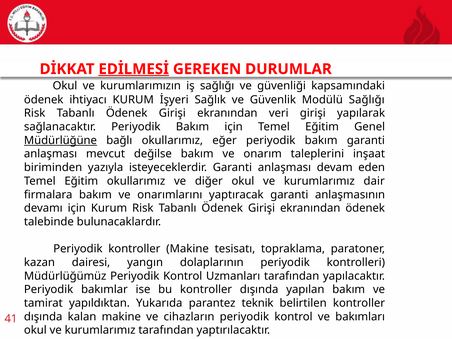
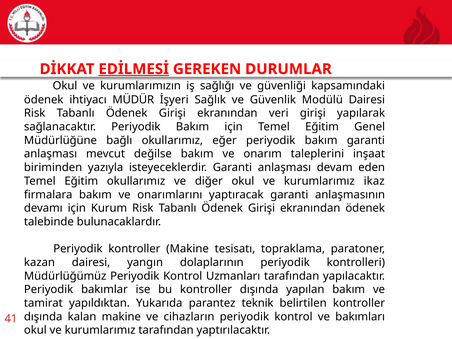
ihtiyacı KURUM: KURUM -> MÜDÜR (133, 100)
Modülü Sağlığı: Sağlığı -> Dairesi (367, 100)
Müdürlüğüne underline: present -> none (60, 140)
dair: dair -> ikaz (374, 181)
